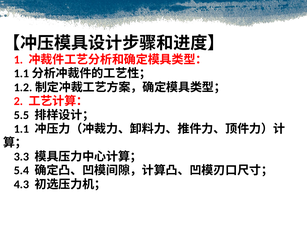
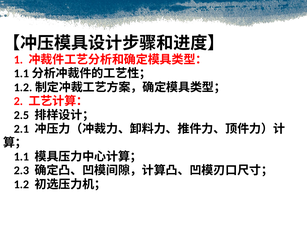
5.5: 5.5 -> 2.5 (21, 115)
1.1: 1.1 -> 2.1 (21, 129)
3.3: 3.3 -> 1.1 (21, 157)
5.4: 5.4 -> 2.3 (21, 171)
4.3: 4.3 -> 1.2 (21, 185)
